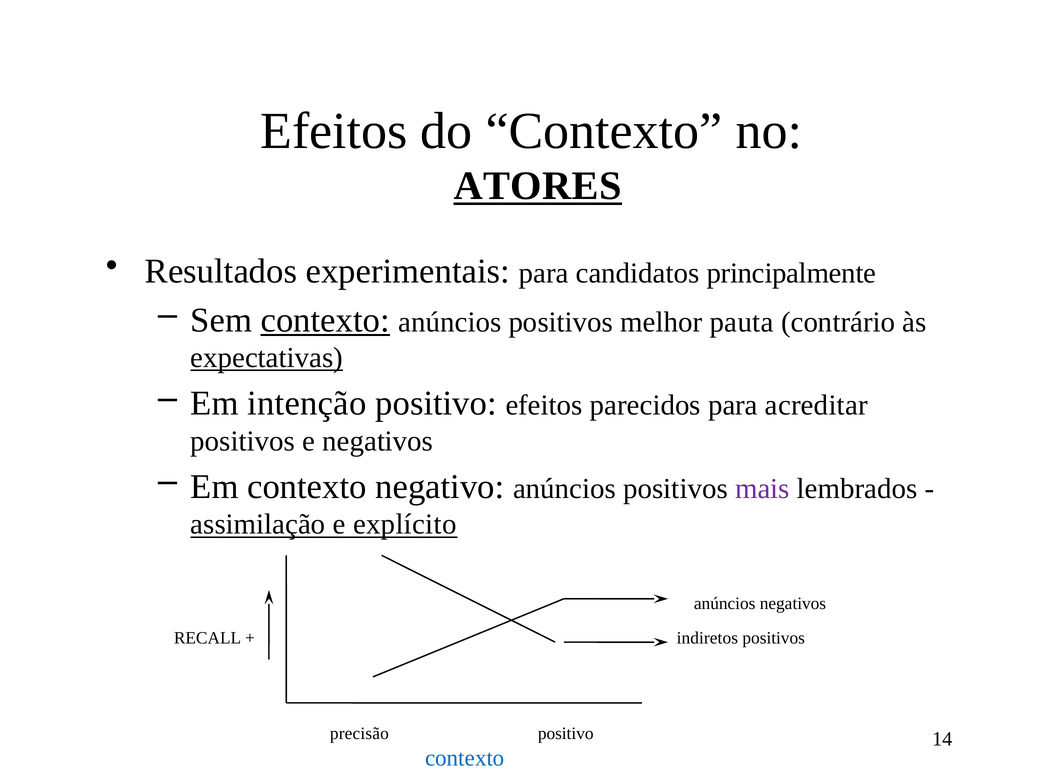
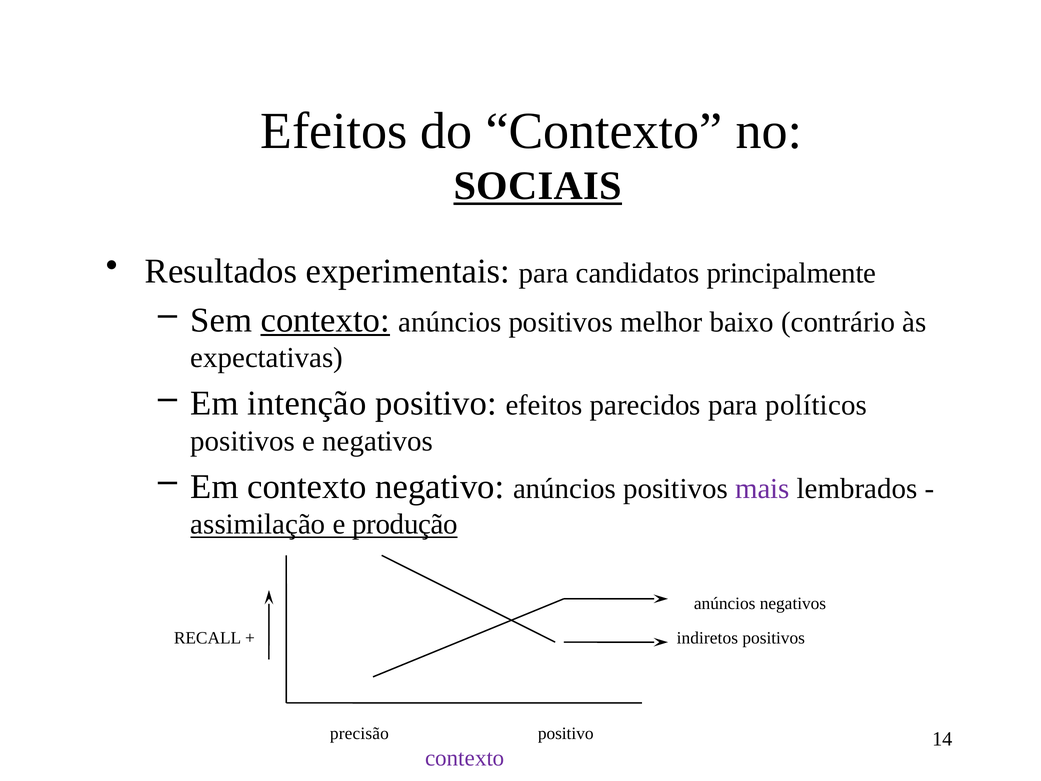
ATORES: ATORES -> SOCIAIS (538, 186)
pauta: pauta -> baixo (742, 322)
expectativas underline: present -> none (267, 358)
acreditar: acreditar -> políticos (816, 405)
explícito: explícito -> produção (405, 524)
contexto colour: blue -> purple (465, 758)
